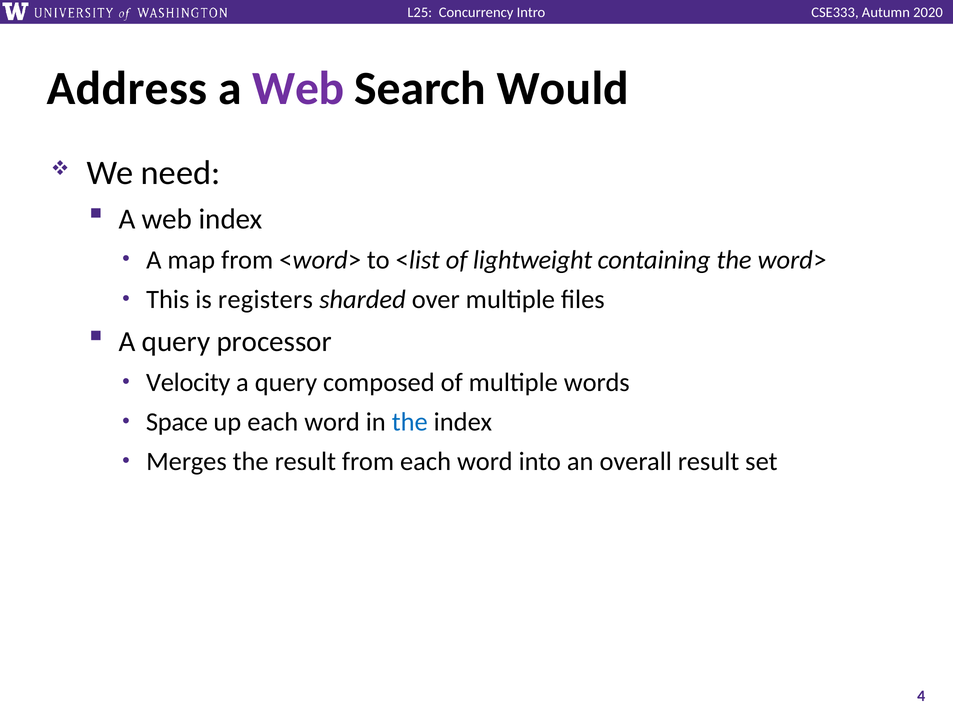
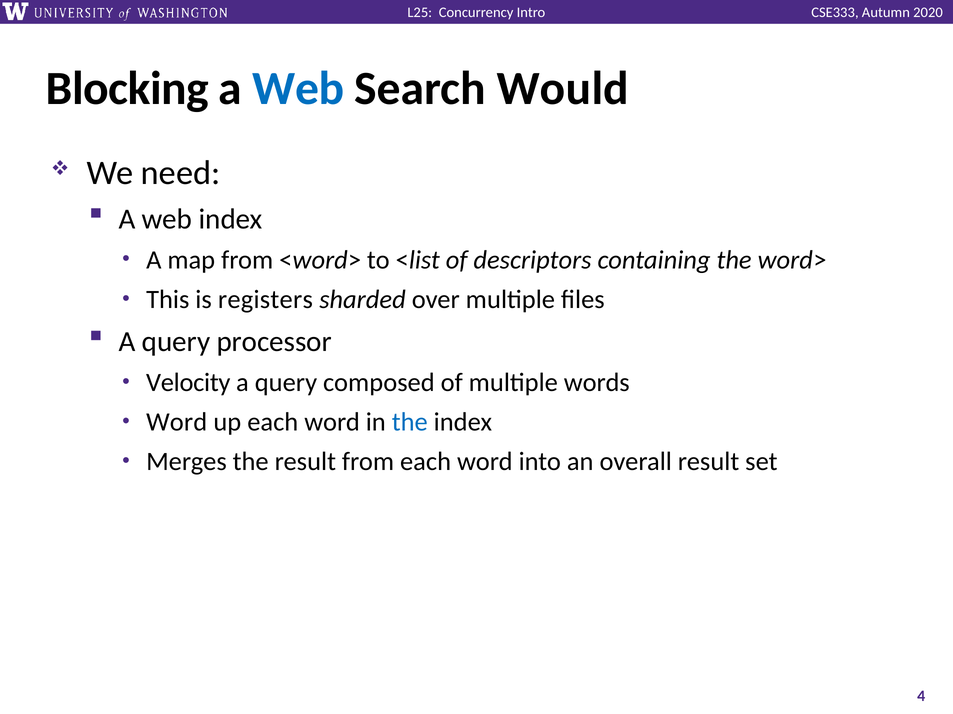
Address: Address -> Blocking (127, 88)
Web colour: purple -> blue (298, 88)
lightweight: lightweight -> descriptors (532, 260)
Space: Space -> Word (177, 423)
